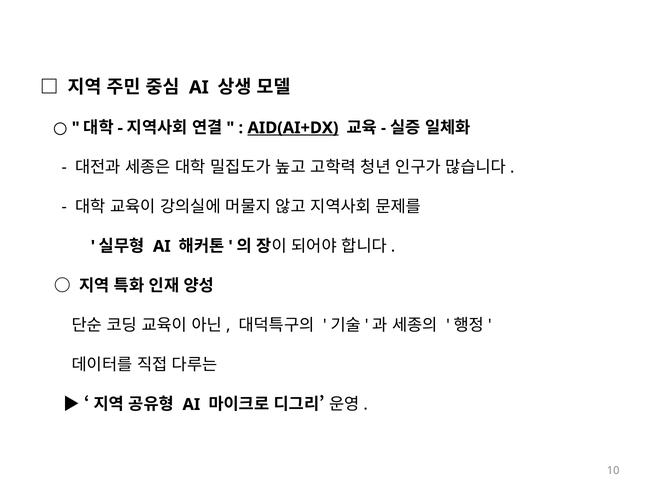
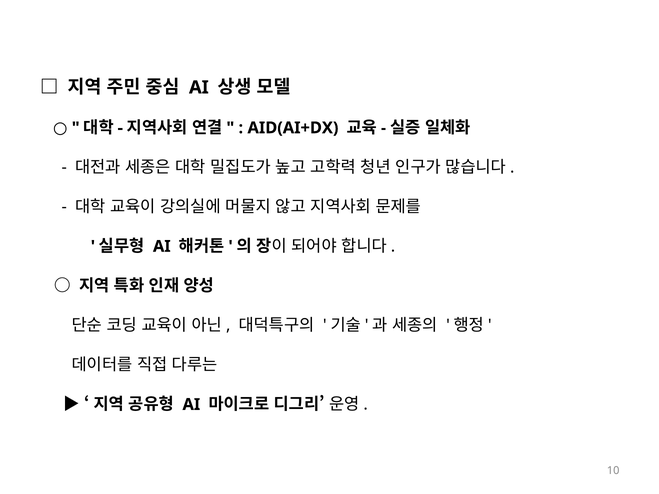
AID(AI+DX underline: present -> none (293, 128)
